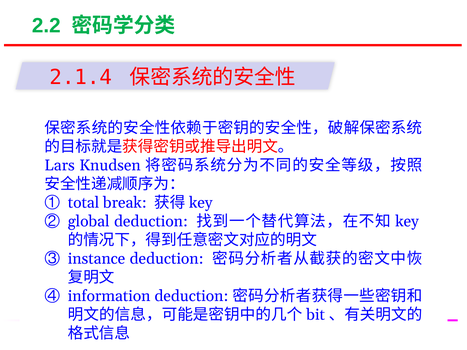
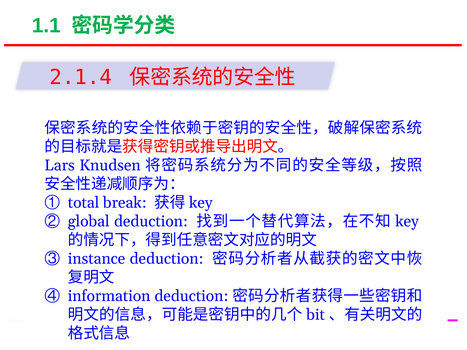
2.2: 2.2 -> 1.1 (46, 26)
